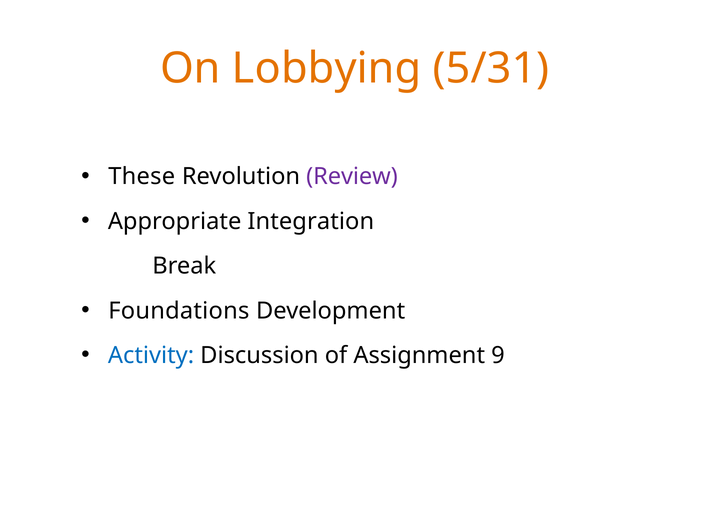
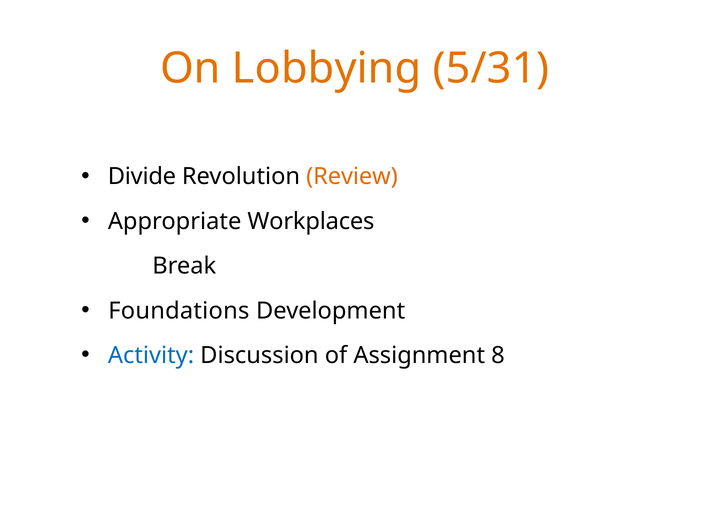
These: These -> Divide (142, 177)
Review colour: purple -> orange (352, 177)
Integration: Integration -> Workplaces (311, 222)
9: 9 -> 8 (498, 356)
